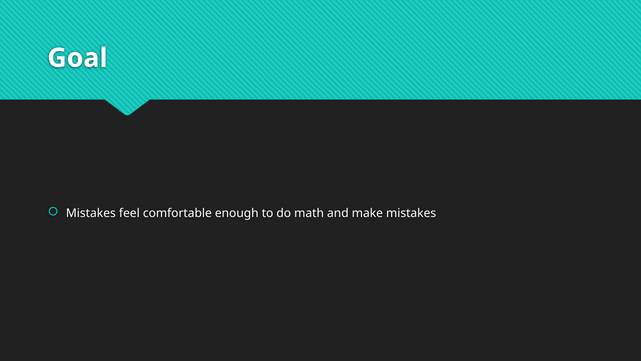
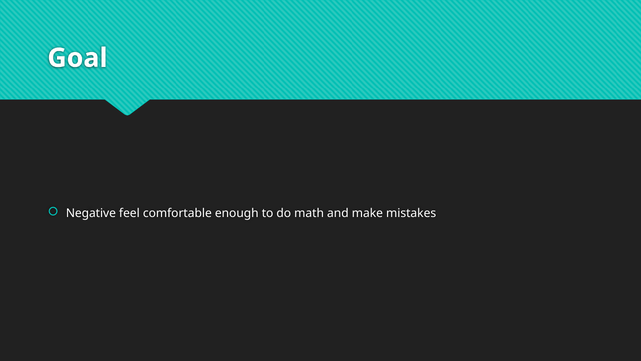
Mistakes: Mistakes -> Negative (91, 213)
